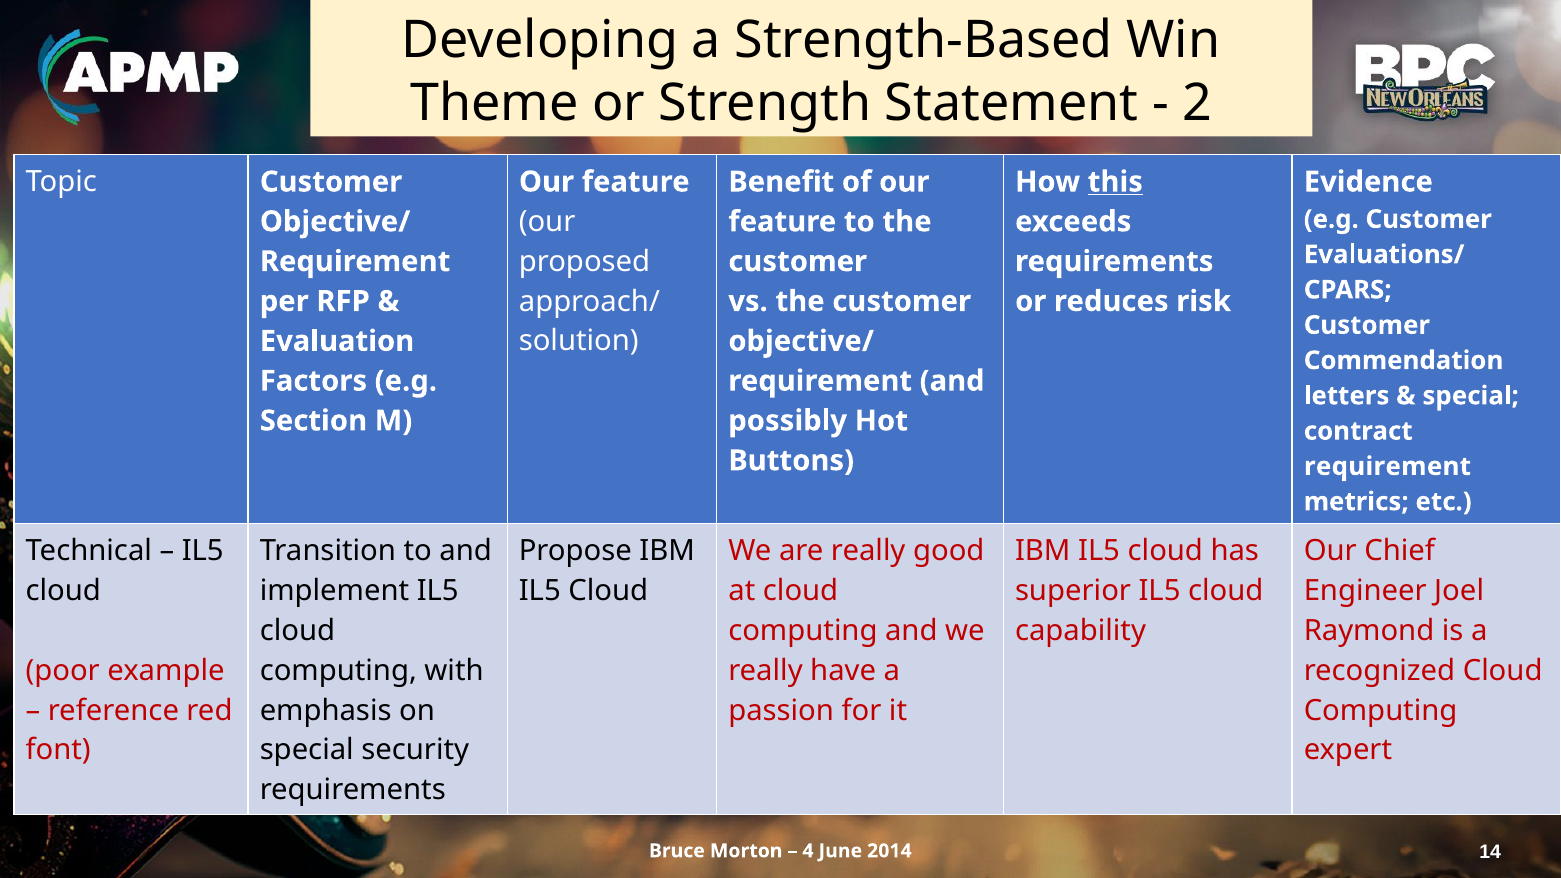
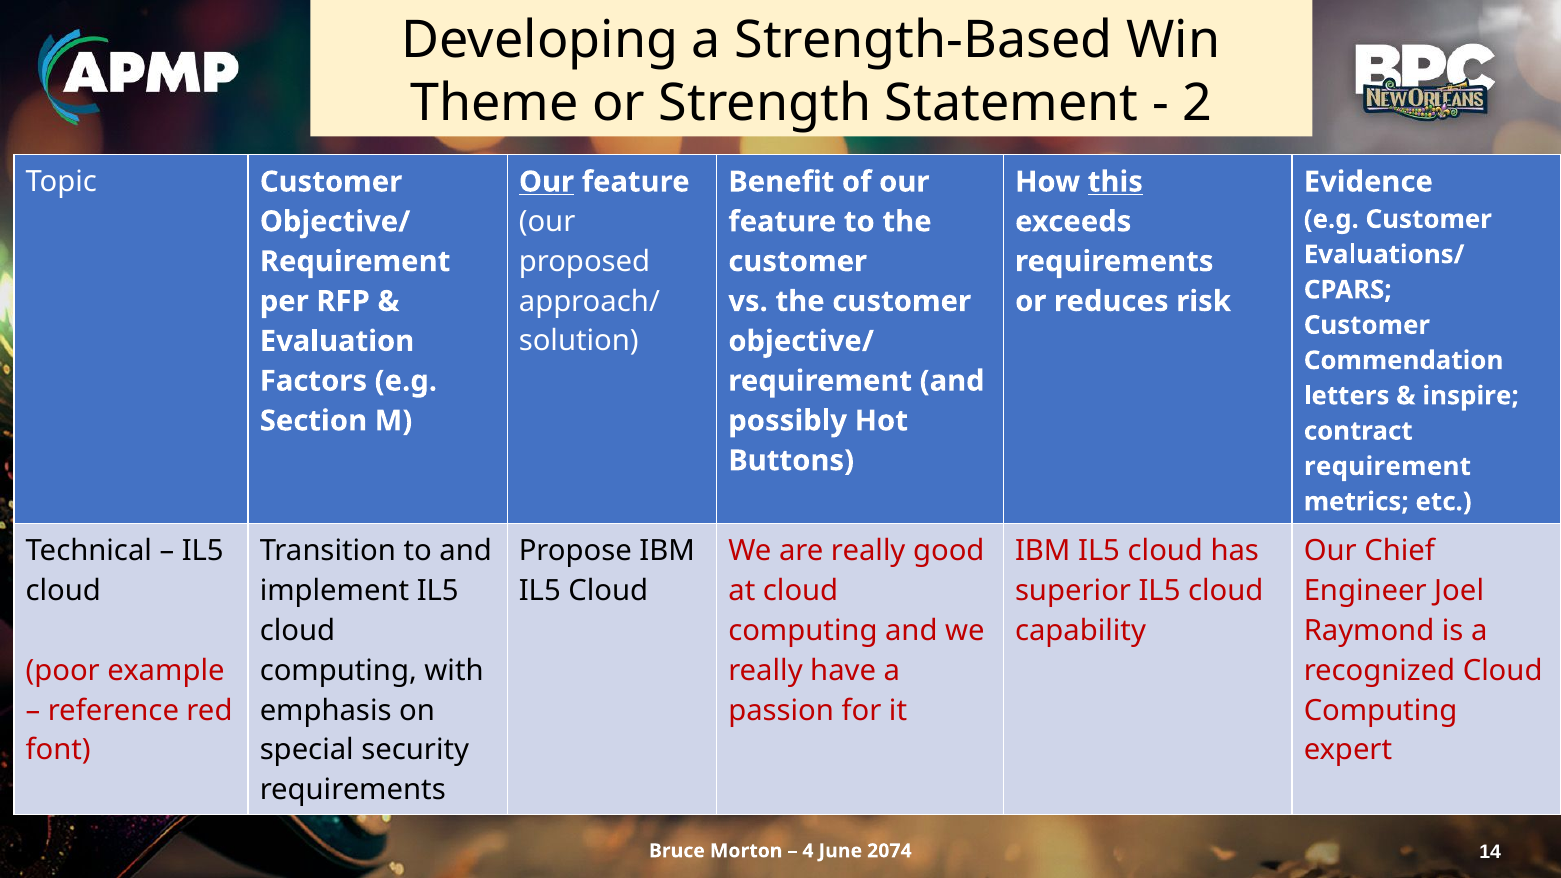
Our underline: none -> present (547, 182)
special: special -> inspire (1471, 396)
2014: 2014 -> 2074 (889, 851)
